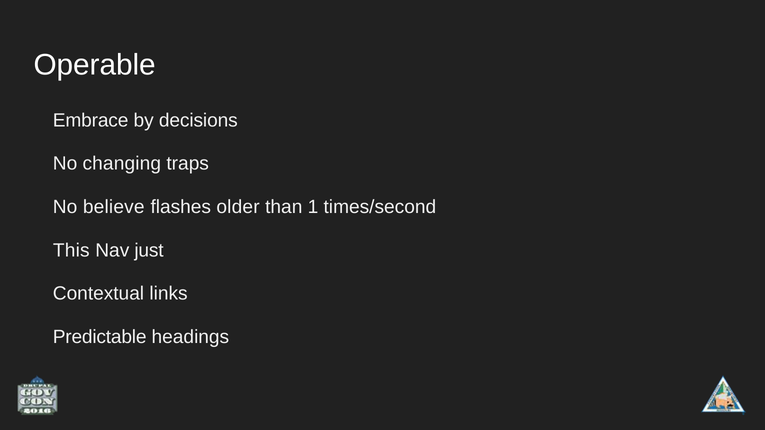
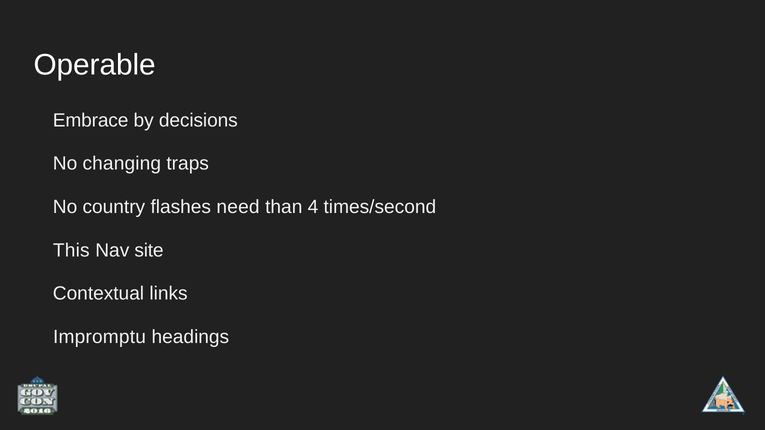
believe: believe -> country (114, 207)
older: older -> need (238, 207)
1: 1 -> 4 (313, 207)
just: just -> site (149, 250)
Predictable: Predictable -> Impromptu (99, 337)
